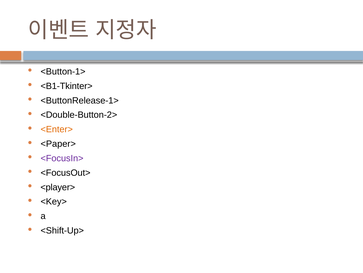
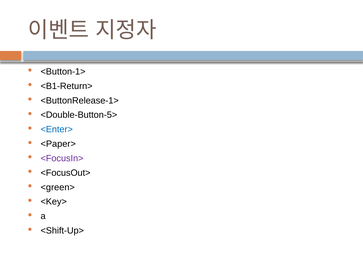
<B1-Tkinter>: <B1-Tkinter> -> <B1-Return> (67, 86)
<Double-Button-2>: <Double-Button-2> -> <Double-Button-5> (79, 115)
<Enter> colour: orange -> blue (57, 129)
<player>: <player> -> <green> (58, 187)
